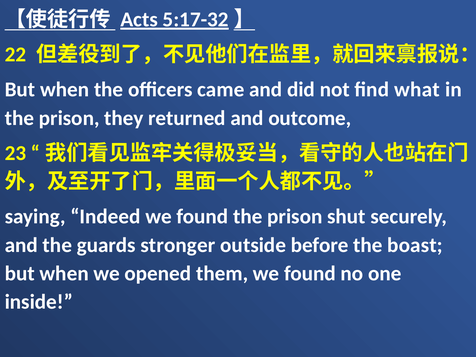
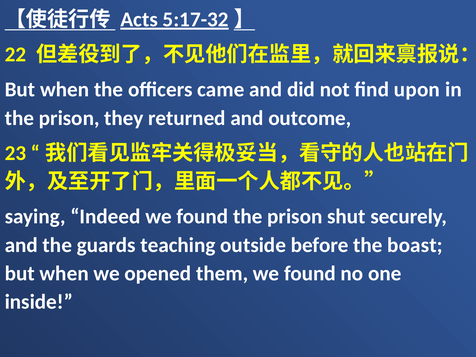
what: what -> upon (417, 90)
stronger: stronger -> teaching (178, 245)
